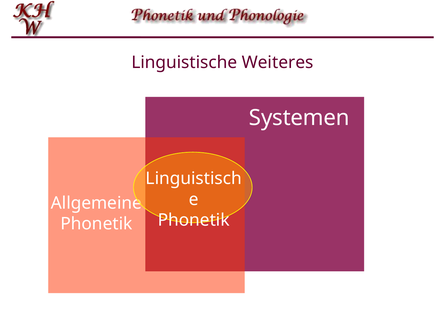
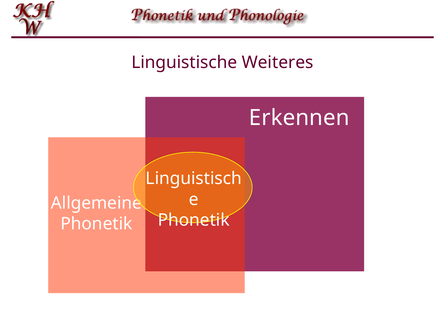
Systemen: Systemen -> Erkennen (299, 118)
